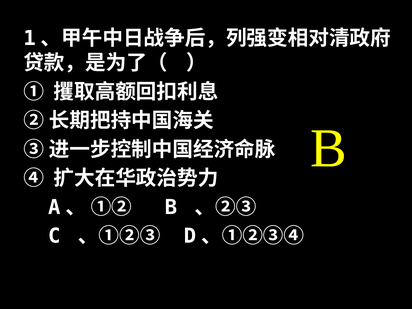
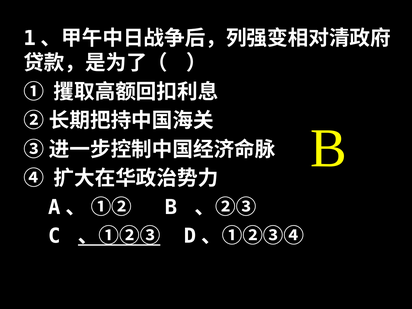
、①②③ underline: none -> present (119, 236)
